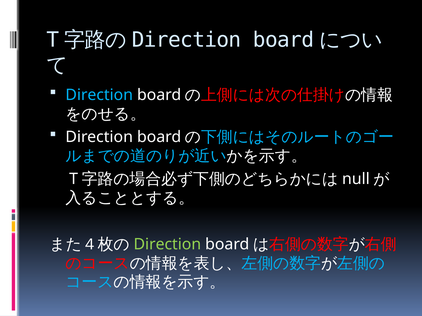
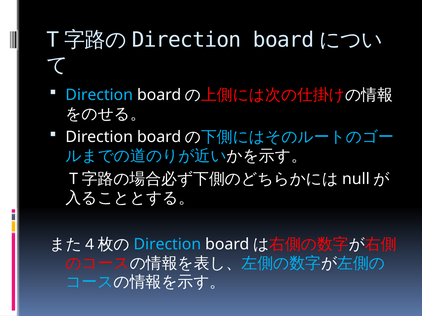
Direction colour: light green -> light blue (167, 245)
